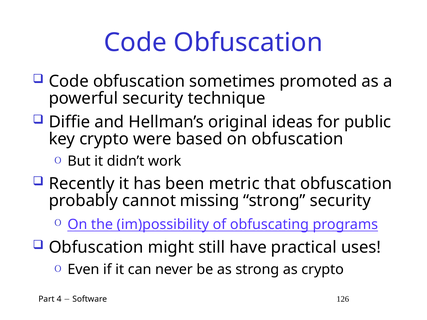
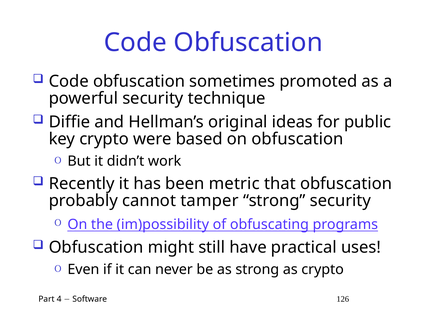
missing: missing -> tamper (210, 201)
